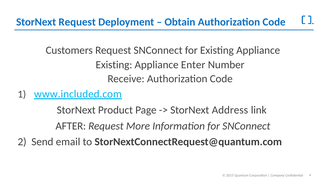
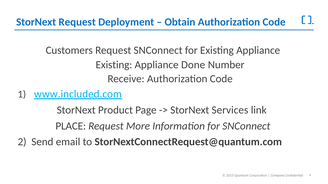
Enter: Enter -> Done (193, 65)
Address: Address -> Services (230, 110)
AFTER: AFTER -> PLACE (71, 126)
